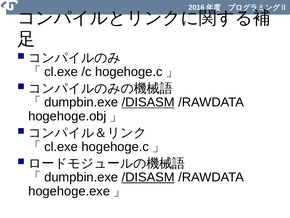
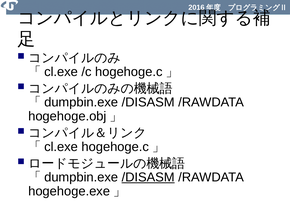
/DISASM underline: present -> none (148, 102)
